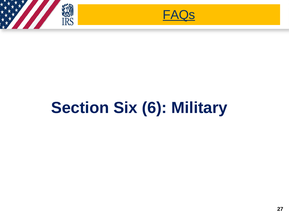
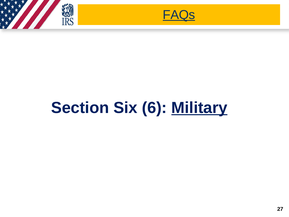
Military underline: none -> present (199, 108)
